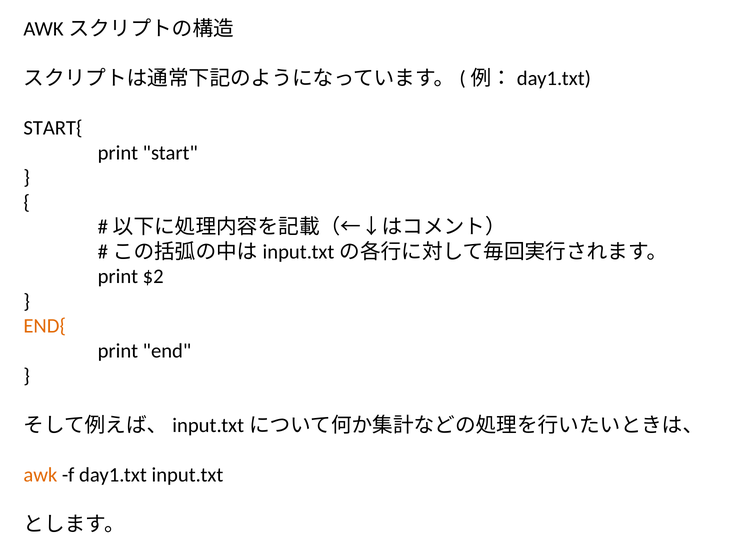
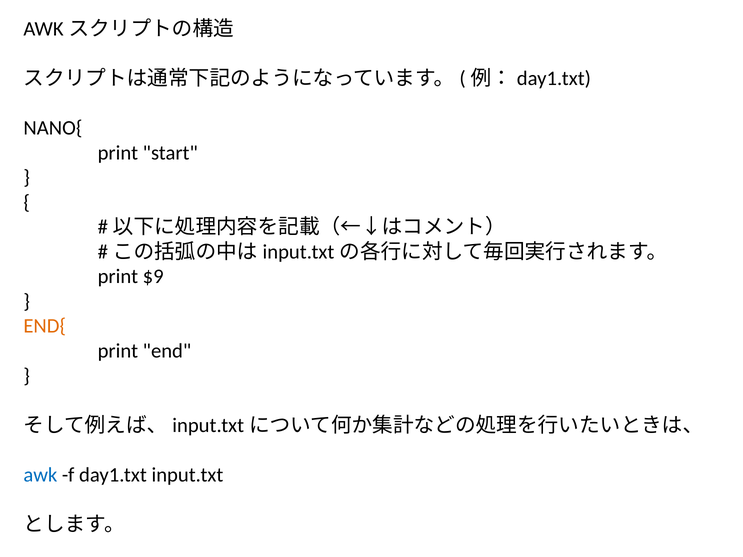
START{: START{ -> NANO{ (53, 128)
$2: $2 -> $9 (153, 277)
awk colour: orange -> blue (40, 475)
